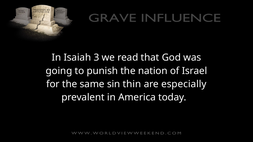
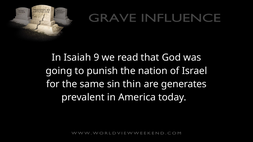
3: 3 -> 9 (96, 58)
especially: especially -> generates (184, 84)
